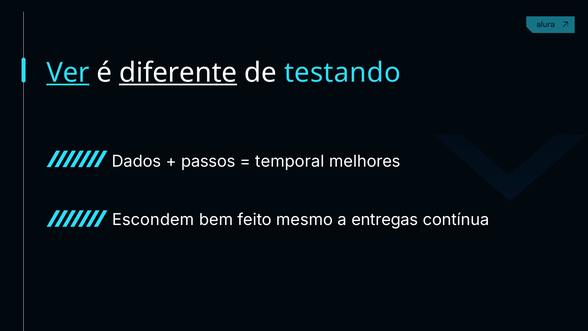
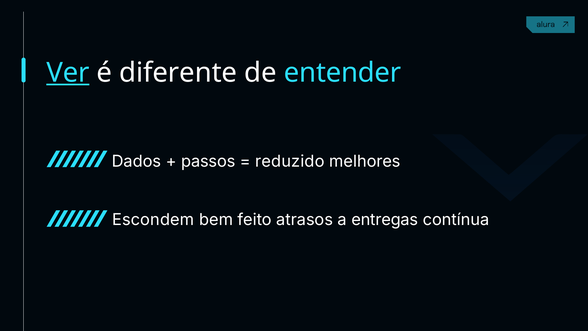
diferente underline: present -> none (178, 73)
testando: testando -> entender (343, 73)
temporal: temporal -> reduzido (290, 161)
mesmo: mesmo -> atrasos (305, 220)
